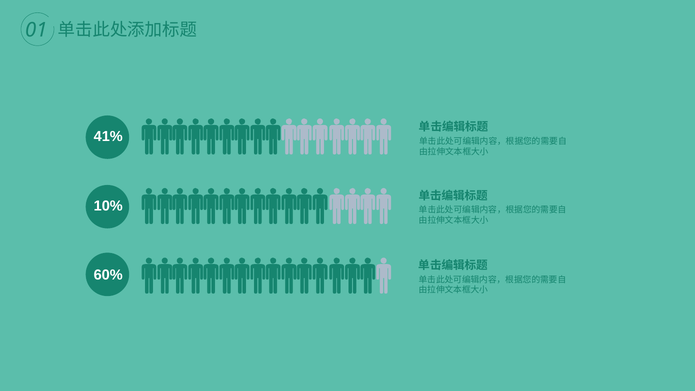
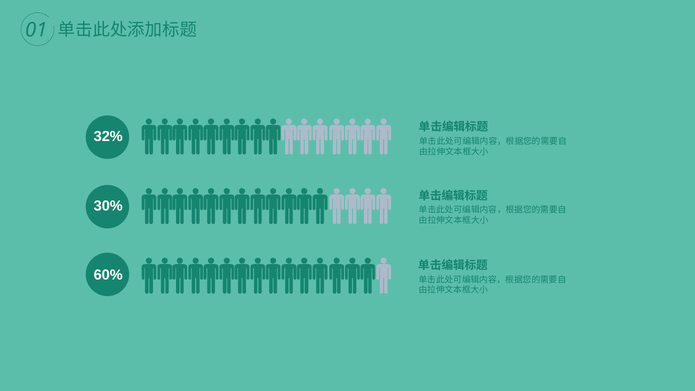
41%: 41% -> 32% (108, 136)
10%: 10% -> 30% (108, 206)
